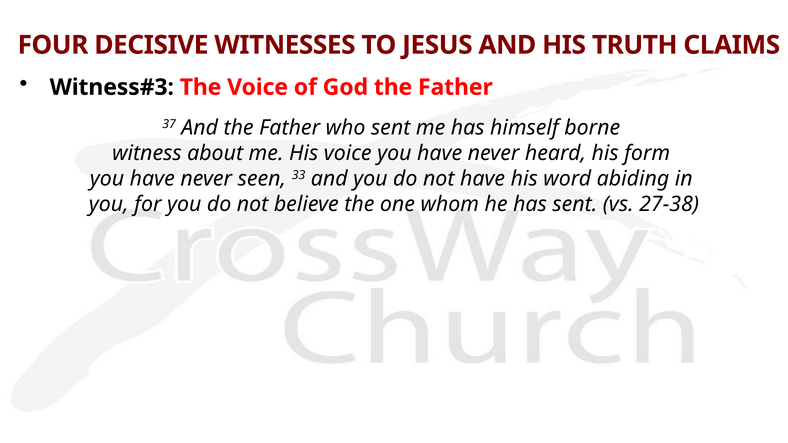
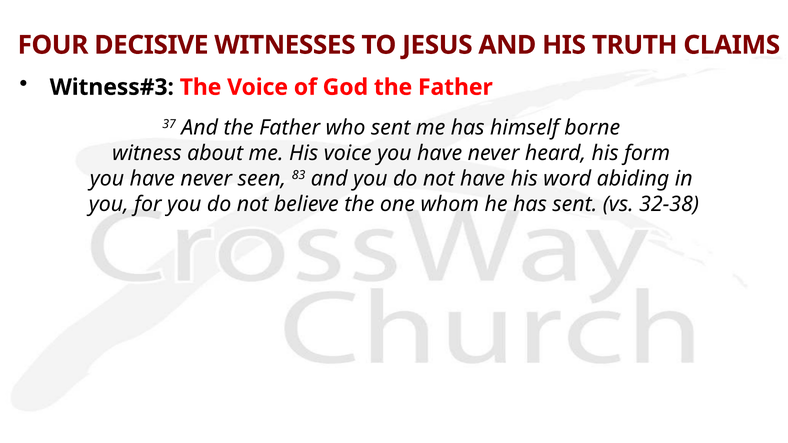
33: 33 -> 83 (299, 175)
27-38: 27-38 -> 32-38 (669, 204)
